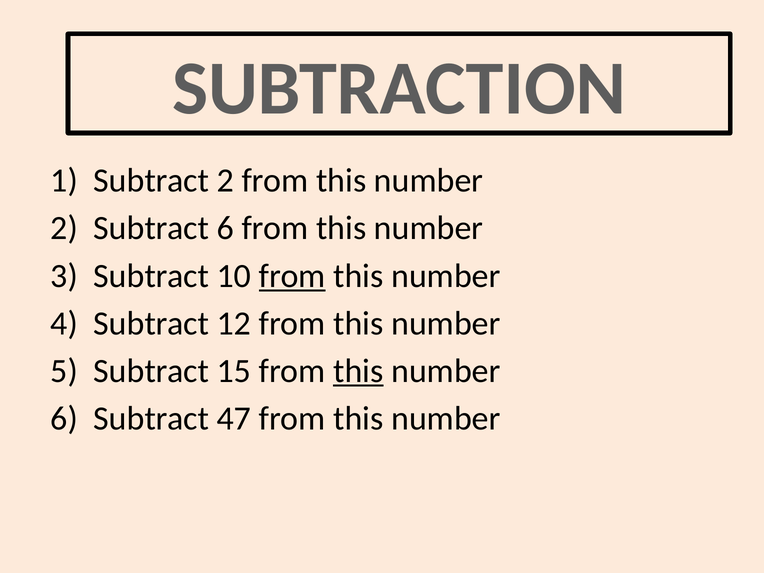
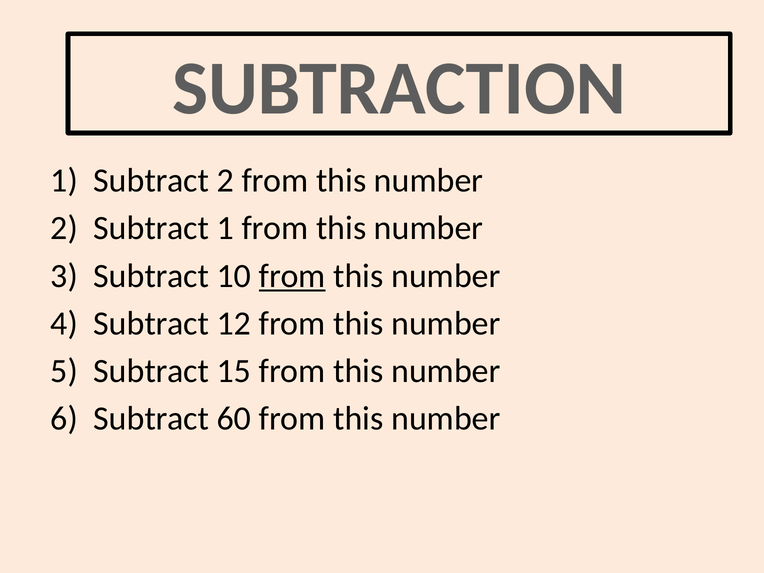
Subtract 6: 6 -> 1 (225, 228)
this underline: present -> none (358, 371)
47: 47 -> 60 (234, 418)
